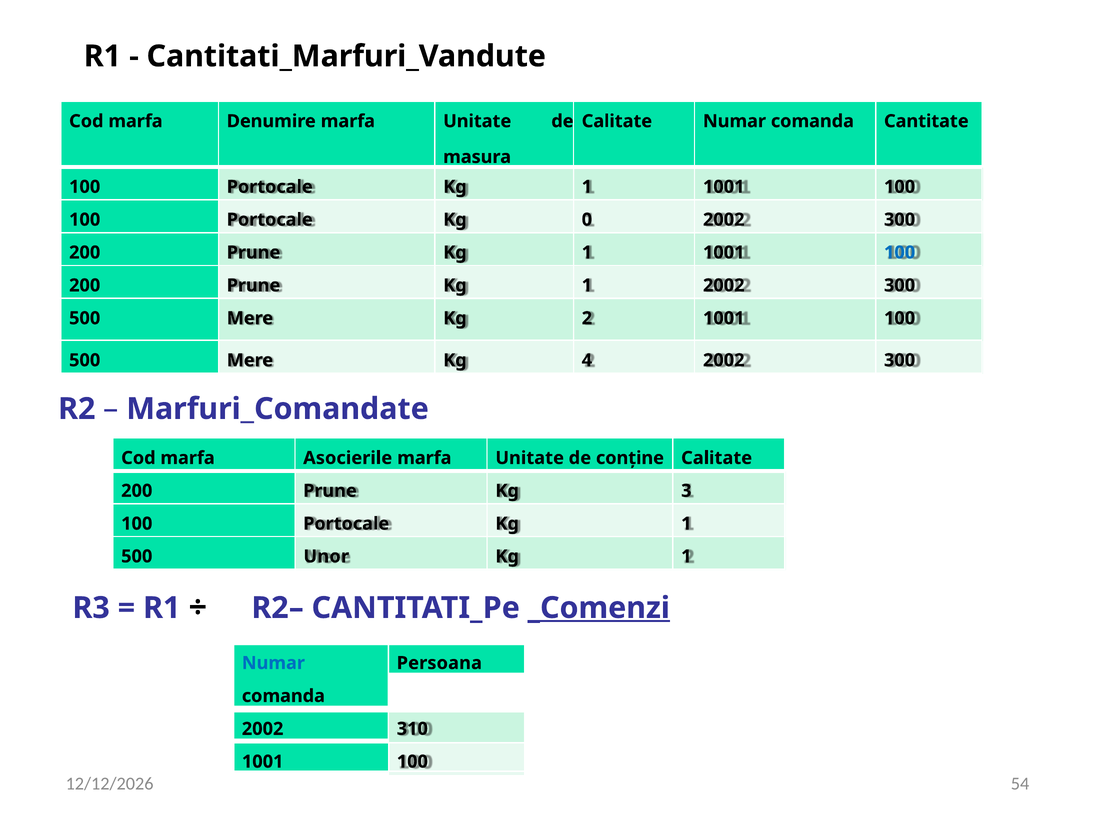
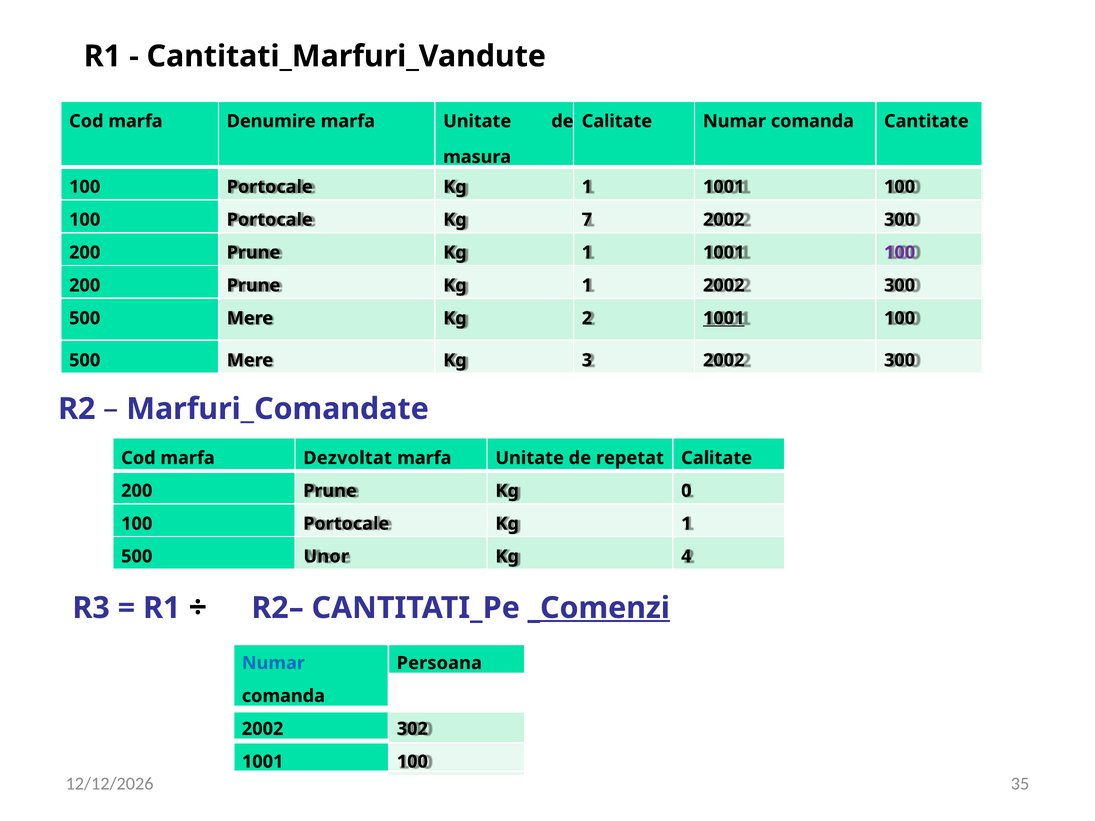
0: 0 -> 7 (587, 220)
100 colour: blue -> purple (900, 253)
1001 underline: none -> present (724, 318)
4: 4 -> 3 (587, 360)
Asocierile: Asocierile -> Dezvoltat (348, 458)
conține: conține -> repetat (630, 458)
3: 3 -> 0 (686, 491)
1: 1 -> 4 (686, 557)
310: 310 -> 302 (412, 729)
54: 54 -> 35 (1020, 784)
